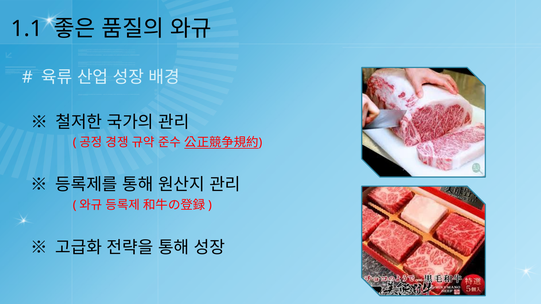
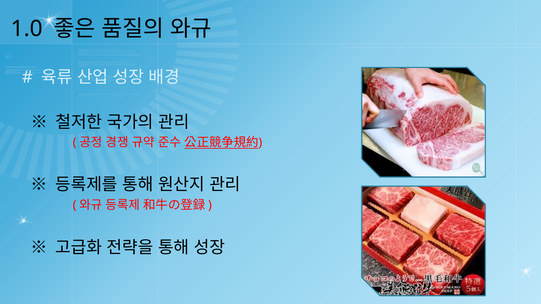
1.1: 1.1 -> 1.0 (27, 29)
